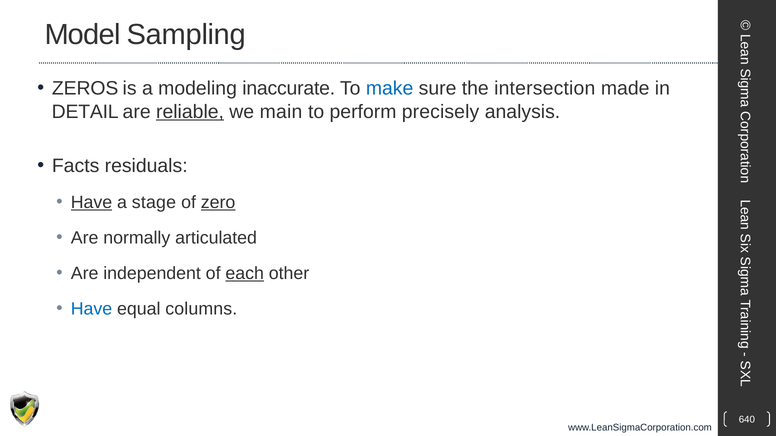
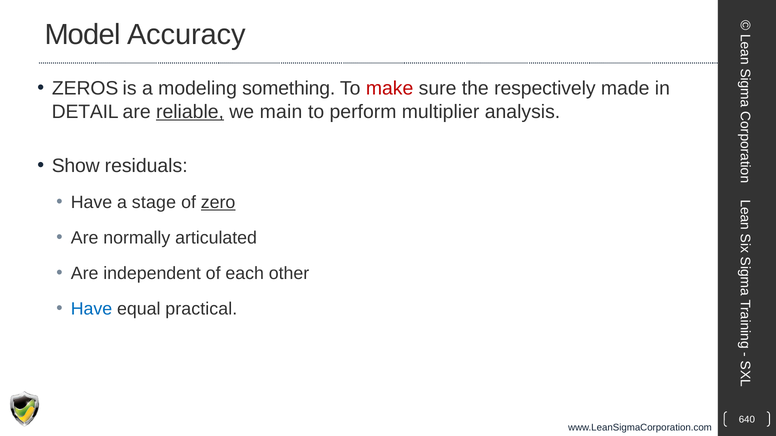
Sampling: Sampling -> Accuracy (186, 35)
inaccurate: inaccurate -> something (289, 89)
make colour: blue -> red (390, 89)
intersection: intersection -> respectively (545, 89)
precisely: precisely -> multiplier (441, 112)
Facts: Facts -> Show (76, 166)
Have underline: present -> none (92, 203)
each underline: present -> none (245, 274)
columns: columns -> practical (201, 309)
